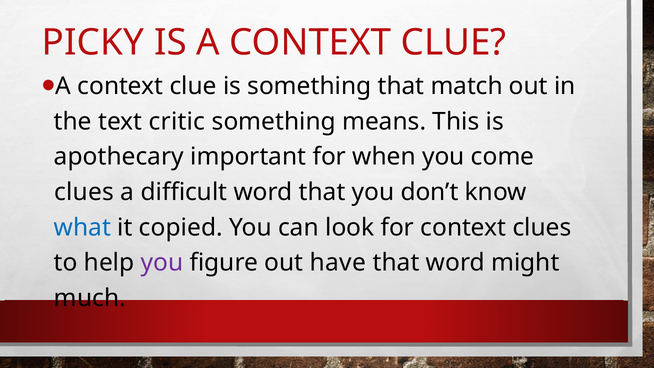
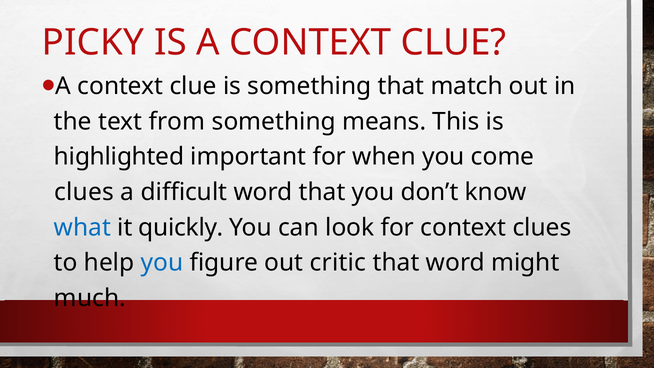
critic: critic -> from (177, 121)
apothecary: apothecary -> highlighted (119, 157)
copied: copied -> quickly (181, 227)
you colour: purple -> blue (162, 263)
have: have -> critic (338, 263)
